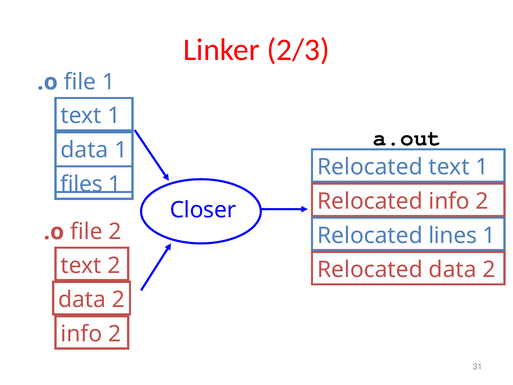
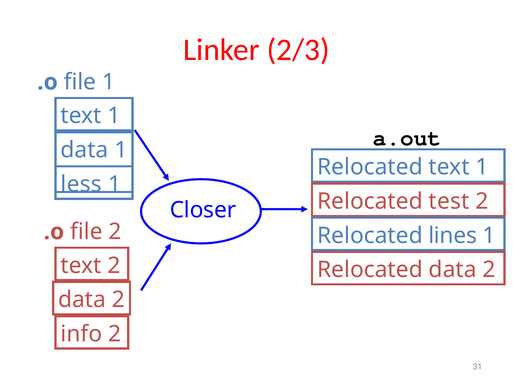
files: files -> less (81, 184)
Relocated info: info -> test (449, 201)
